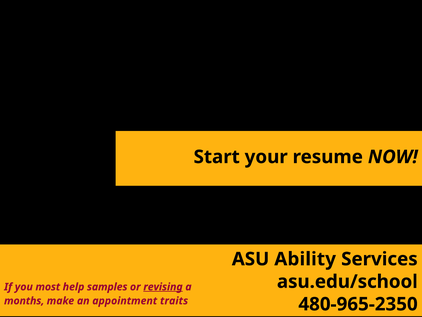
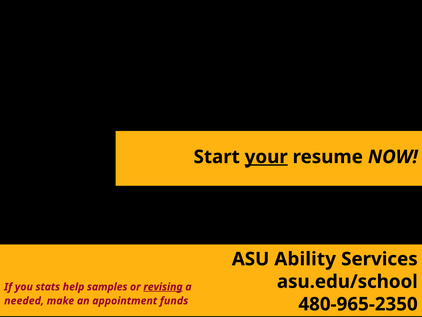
your underline: none -> present (266, 157)
most: most -> stats (48, 286)
months: months -> needed (24, 300)
traits: traits -> funds (174, 300)
